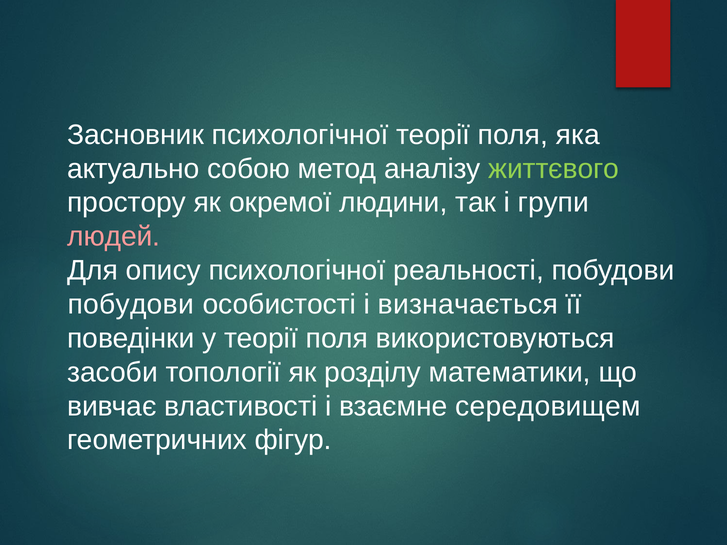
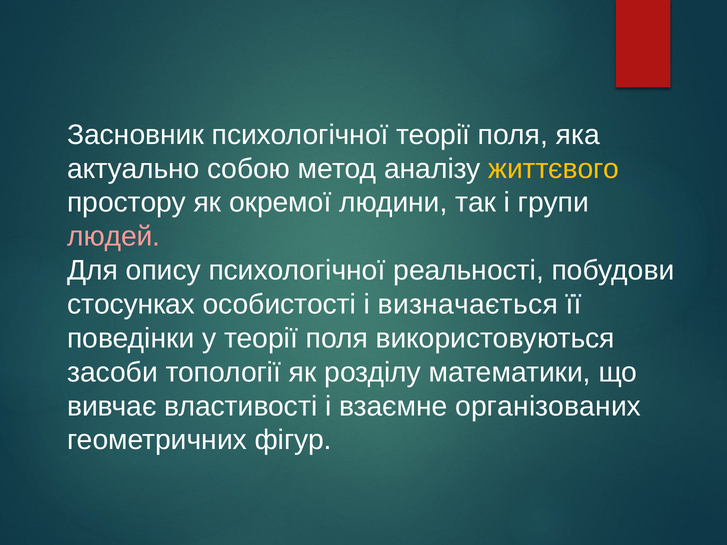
життєвого colour: light green -> yellow (554, 169)
побудови: побудови -> стосунках (131, 305)
середовищем: середовищем -> організованих (548, 406)
